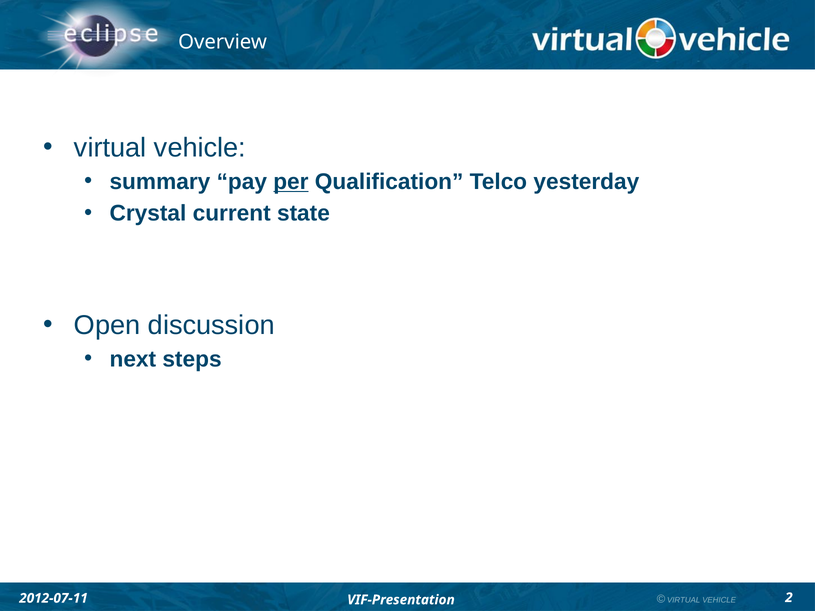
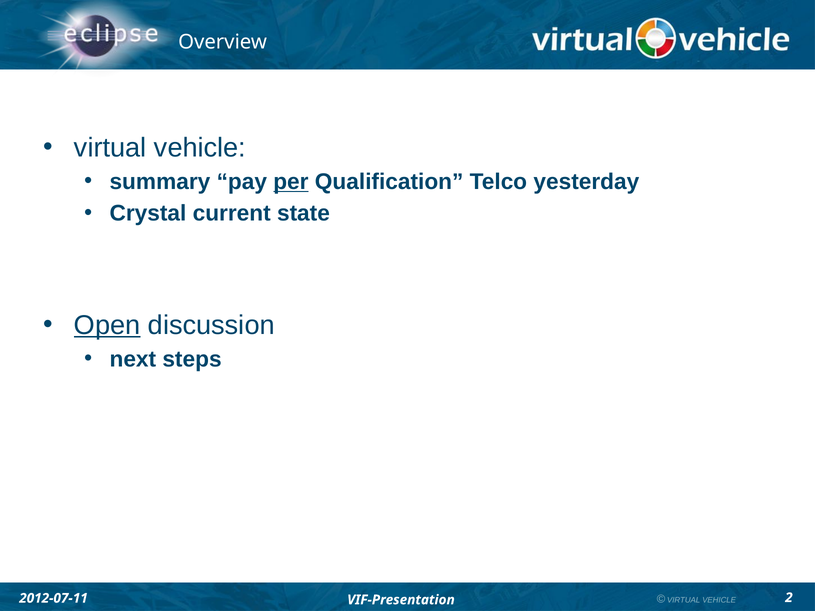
Open underline: none -> present (107, 325)
